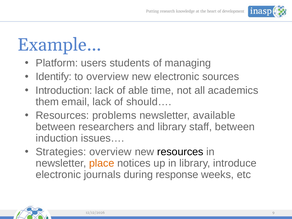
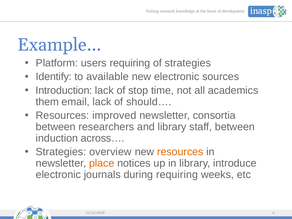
users students: students -> requiring (130, 63)
of managing: managing -> strategies (188, 63)
to overview: overview -> available (107, 77)
able: able -> stop (138, 90)
problems: problems -> improved (114, 115)
available: available -> consortia (214, 115)
issues…: issues… -> across… (103, 138)
resources colour: black -> orange (180, 152)
during response: response -> requiring (177, 175)
